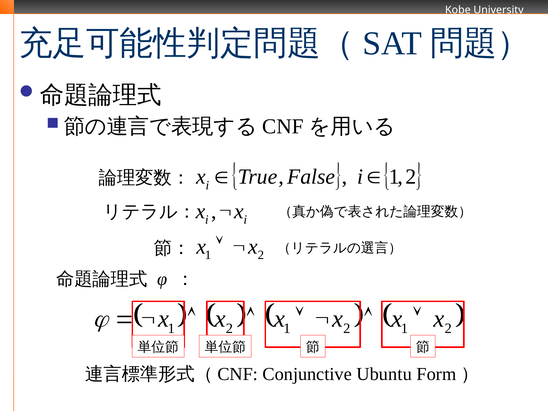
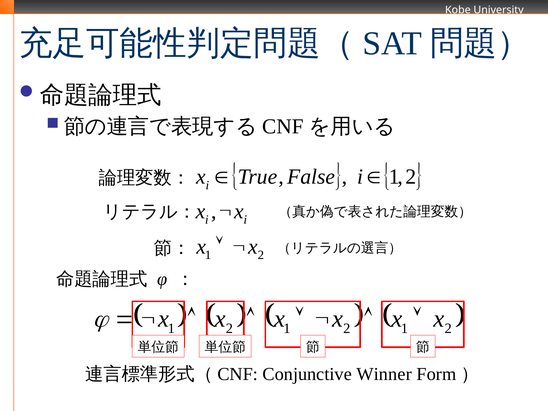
Ubuntu: Ubuntu -> Winner (384, 374)
